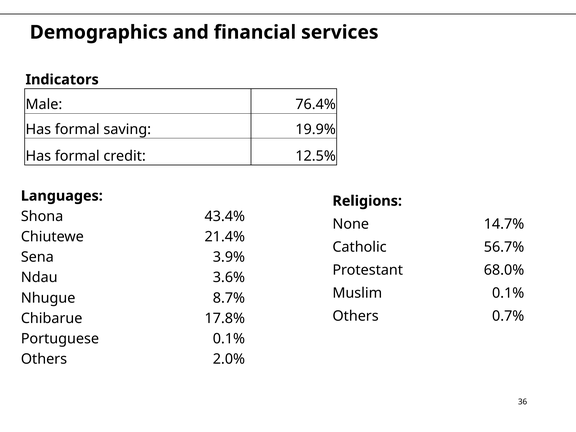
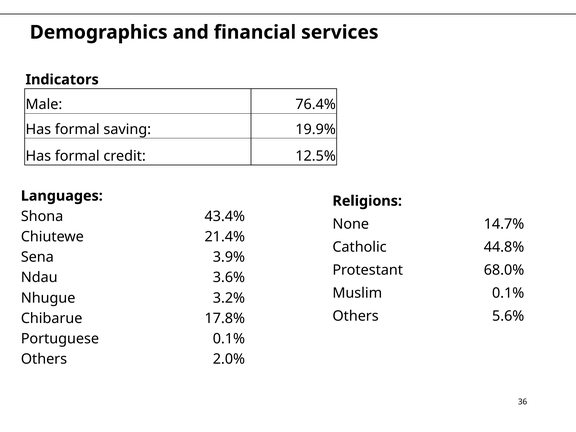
56.7%: 56.7% -> 44.8% (504, 247)
8.7%: 8.7% -> 3.2% (229, 298)
0.7%: 0.7% -> 5.6% (508, 316)
